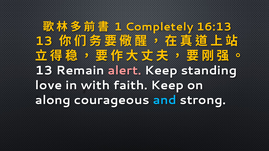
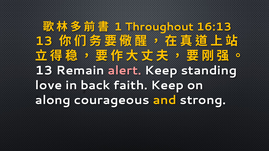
Completely: Completely -> Throughout (159, 27)
with: with -> back (95, 85)
and colour: light blue -> yellow (165, 100)
